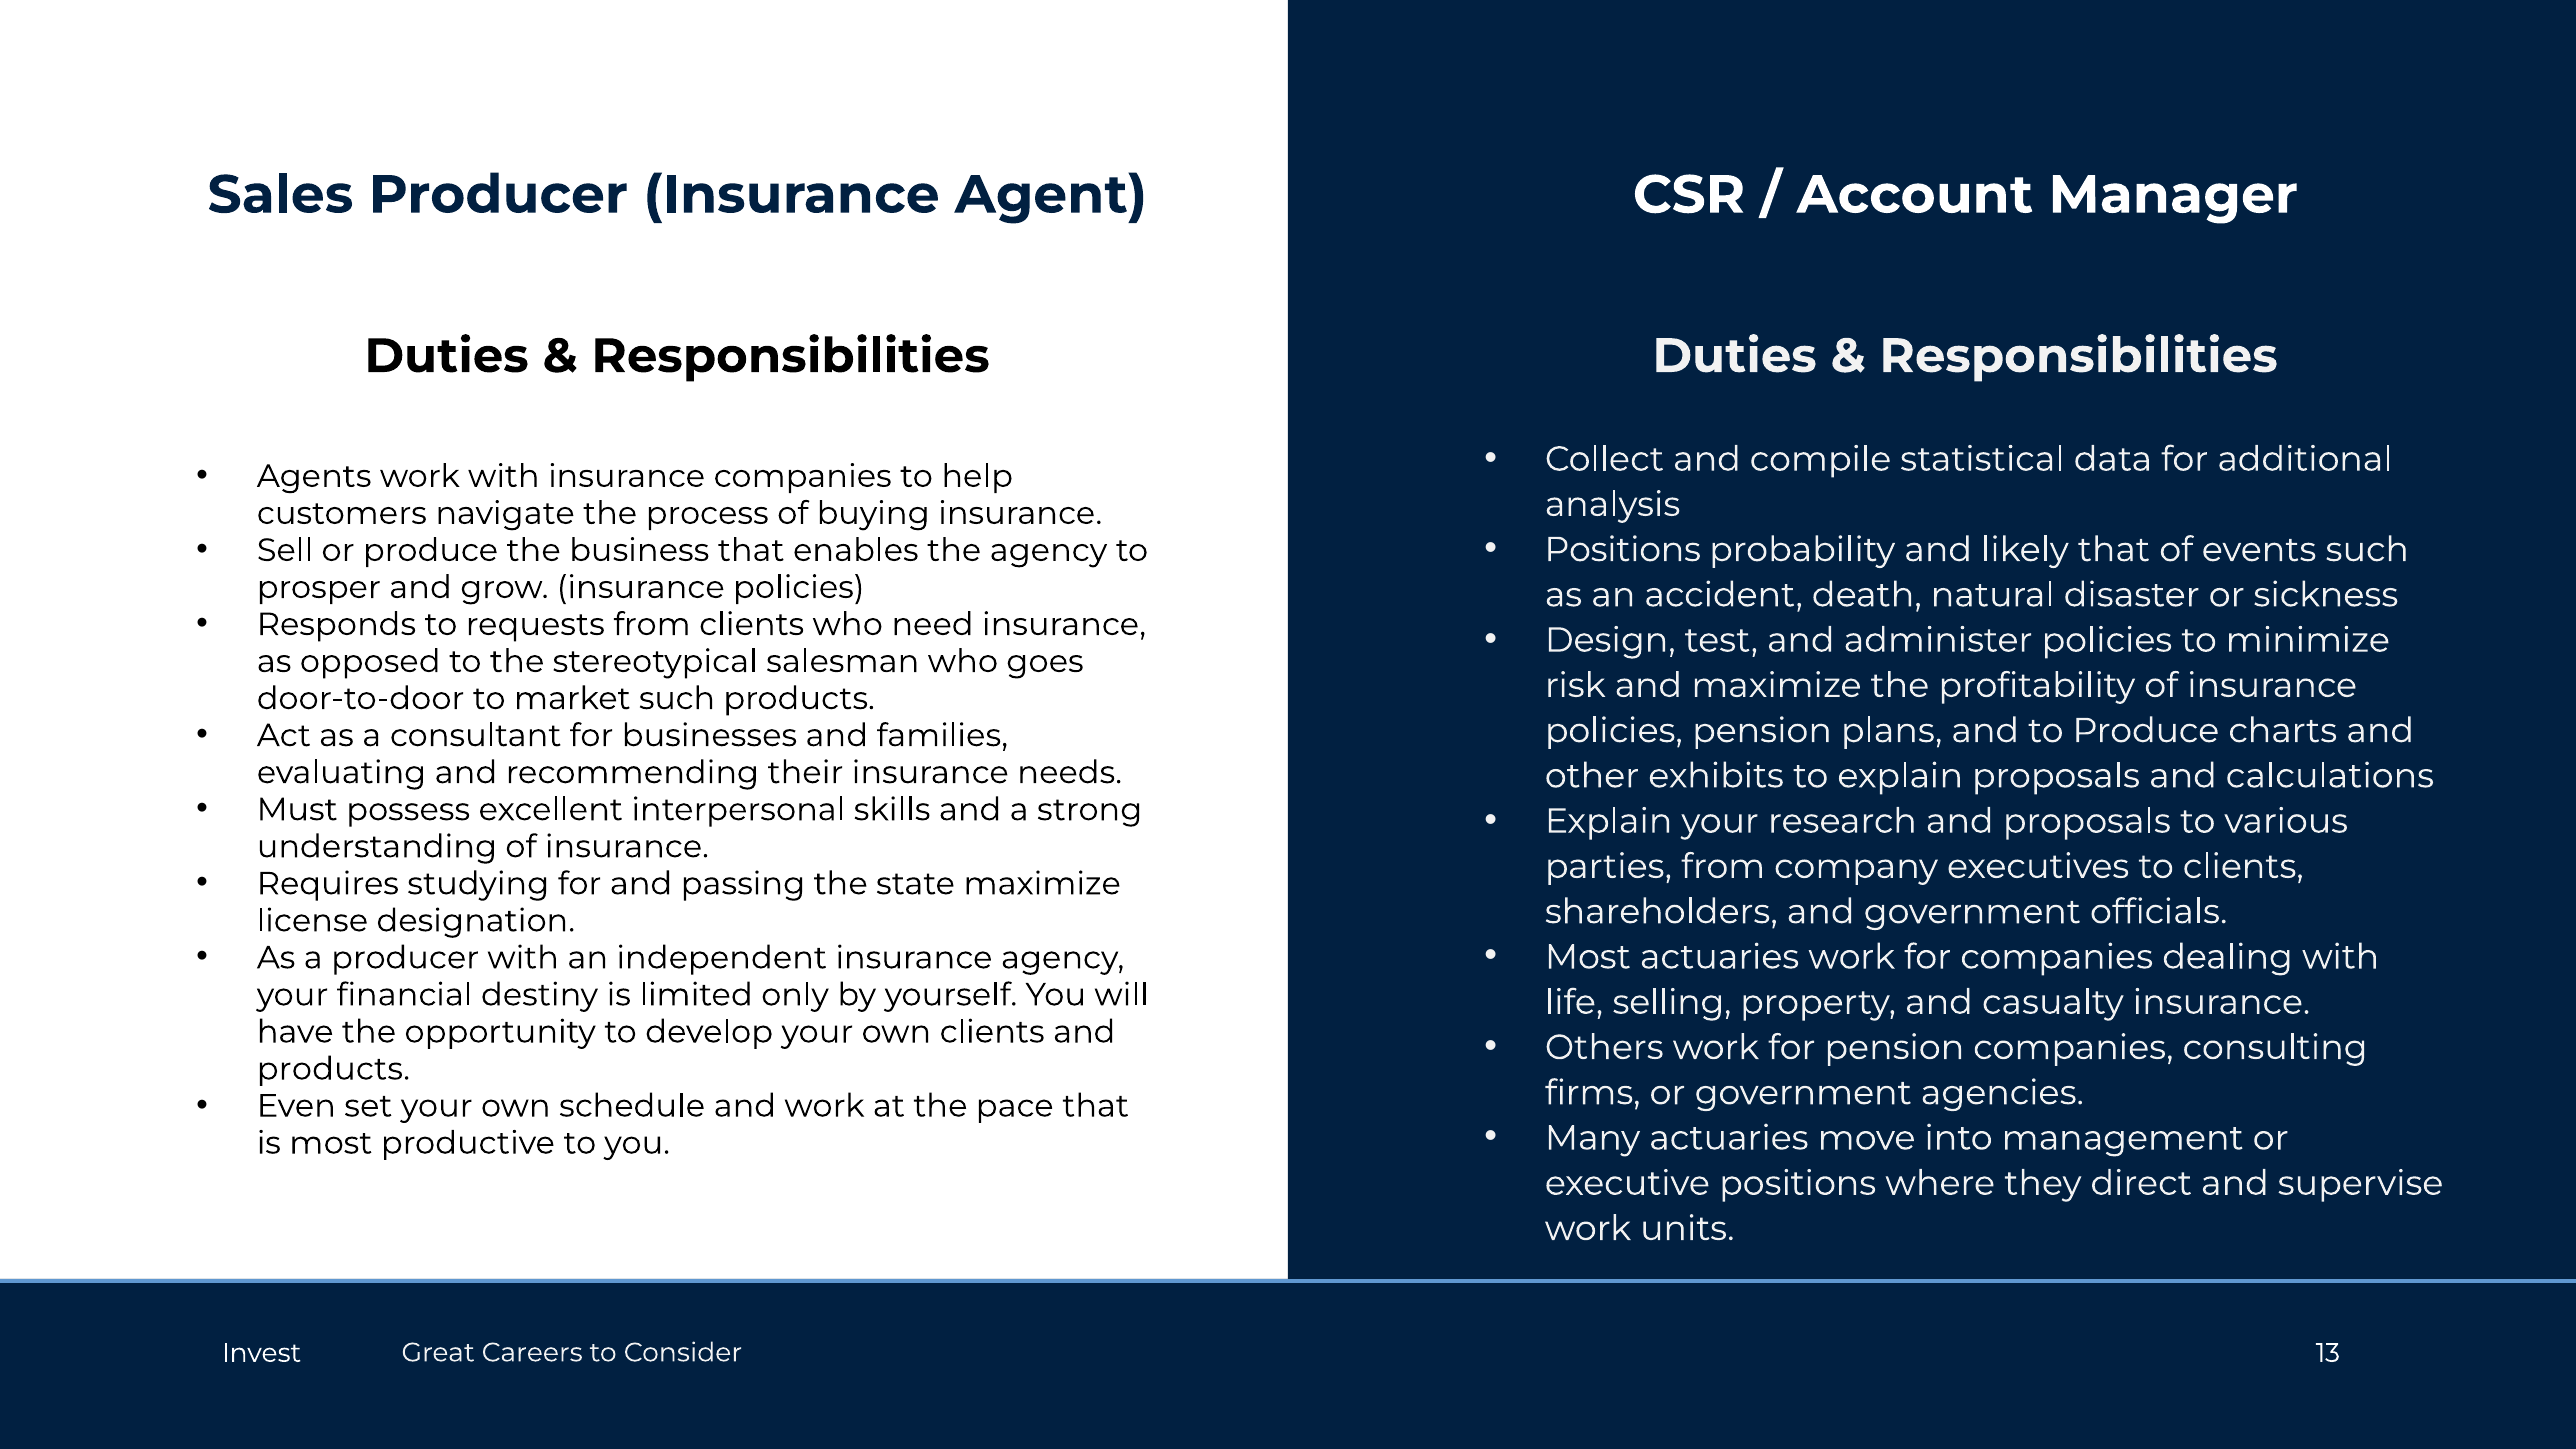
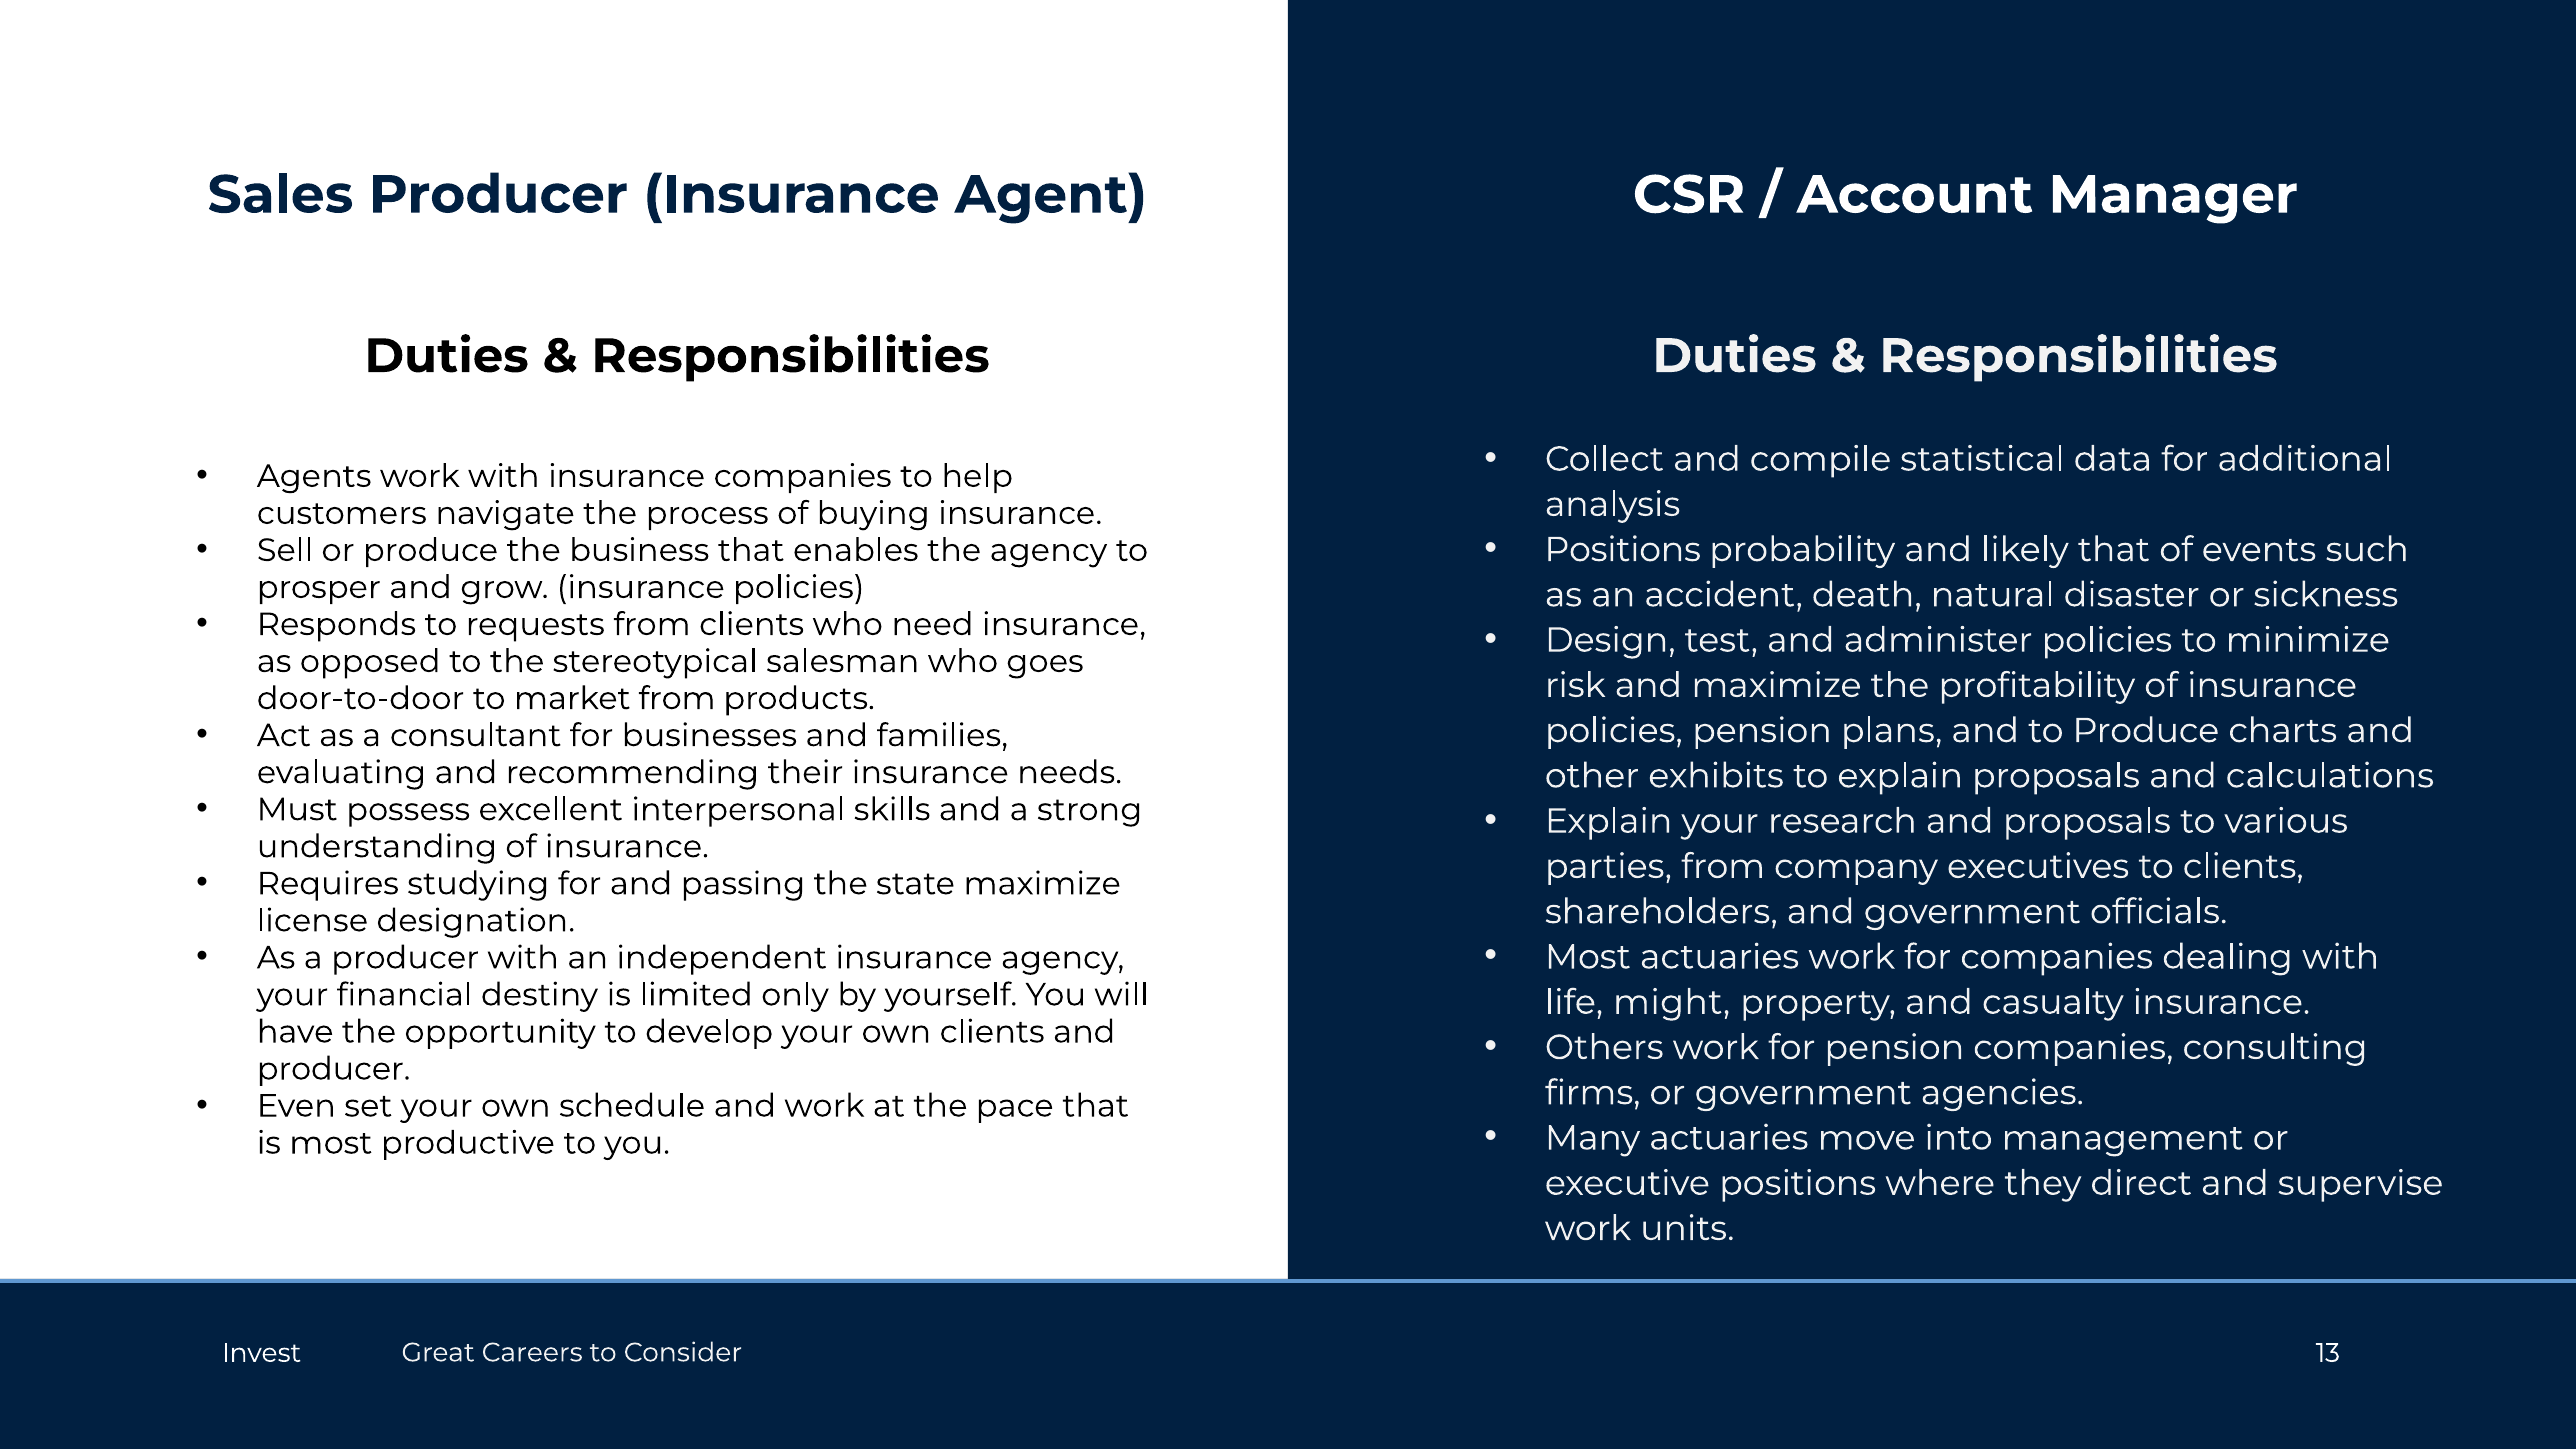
market such: such -> from (677, 699)
selling: selling -> might (1672, 1002)
products: products -> producer (334, 1069)
